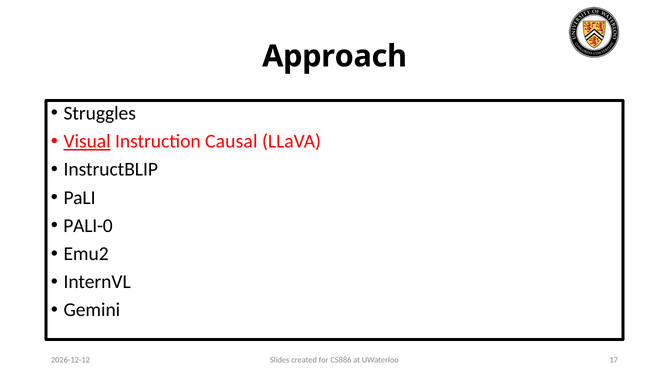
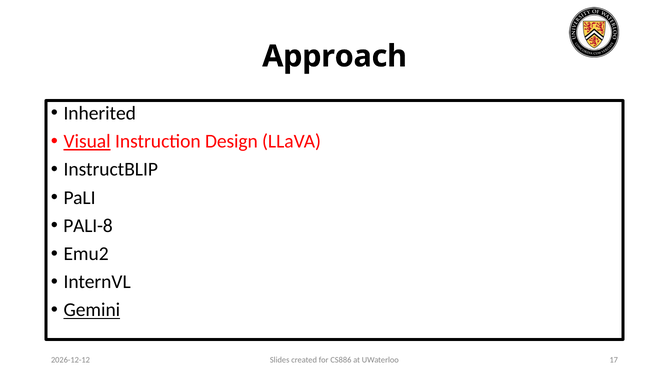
Struggles: Struggles -> Inherited (100, 113)
Causal: Causal -> Design (231, 141)
PALI-0: PALI-0 -> PALI-8 (88, 225)
Gemini underline: none -> present (92, 309)
